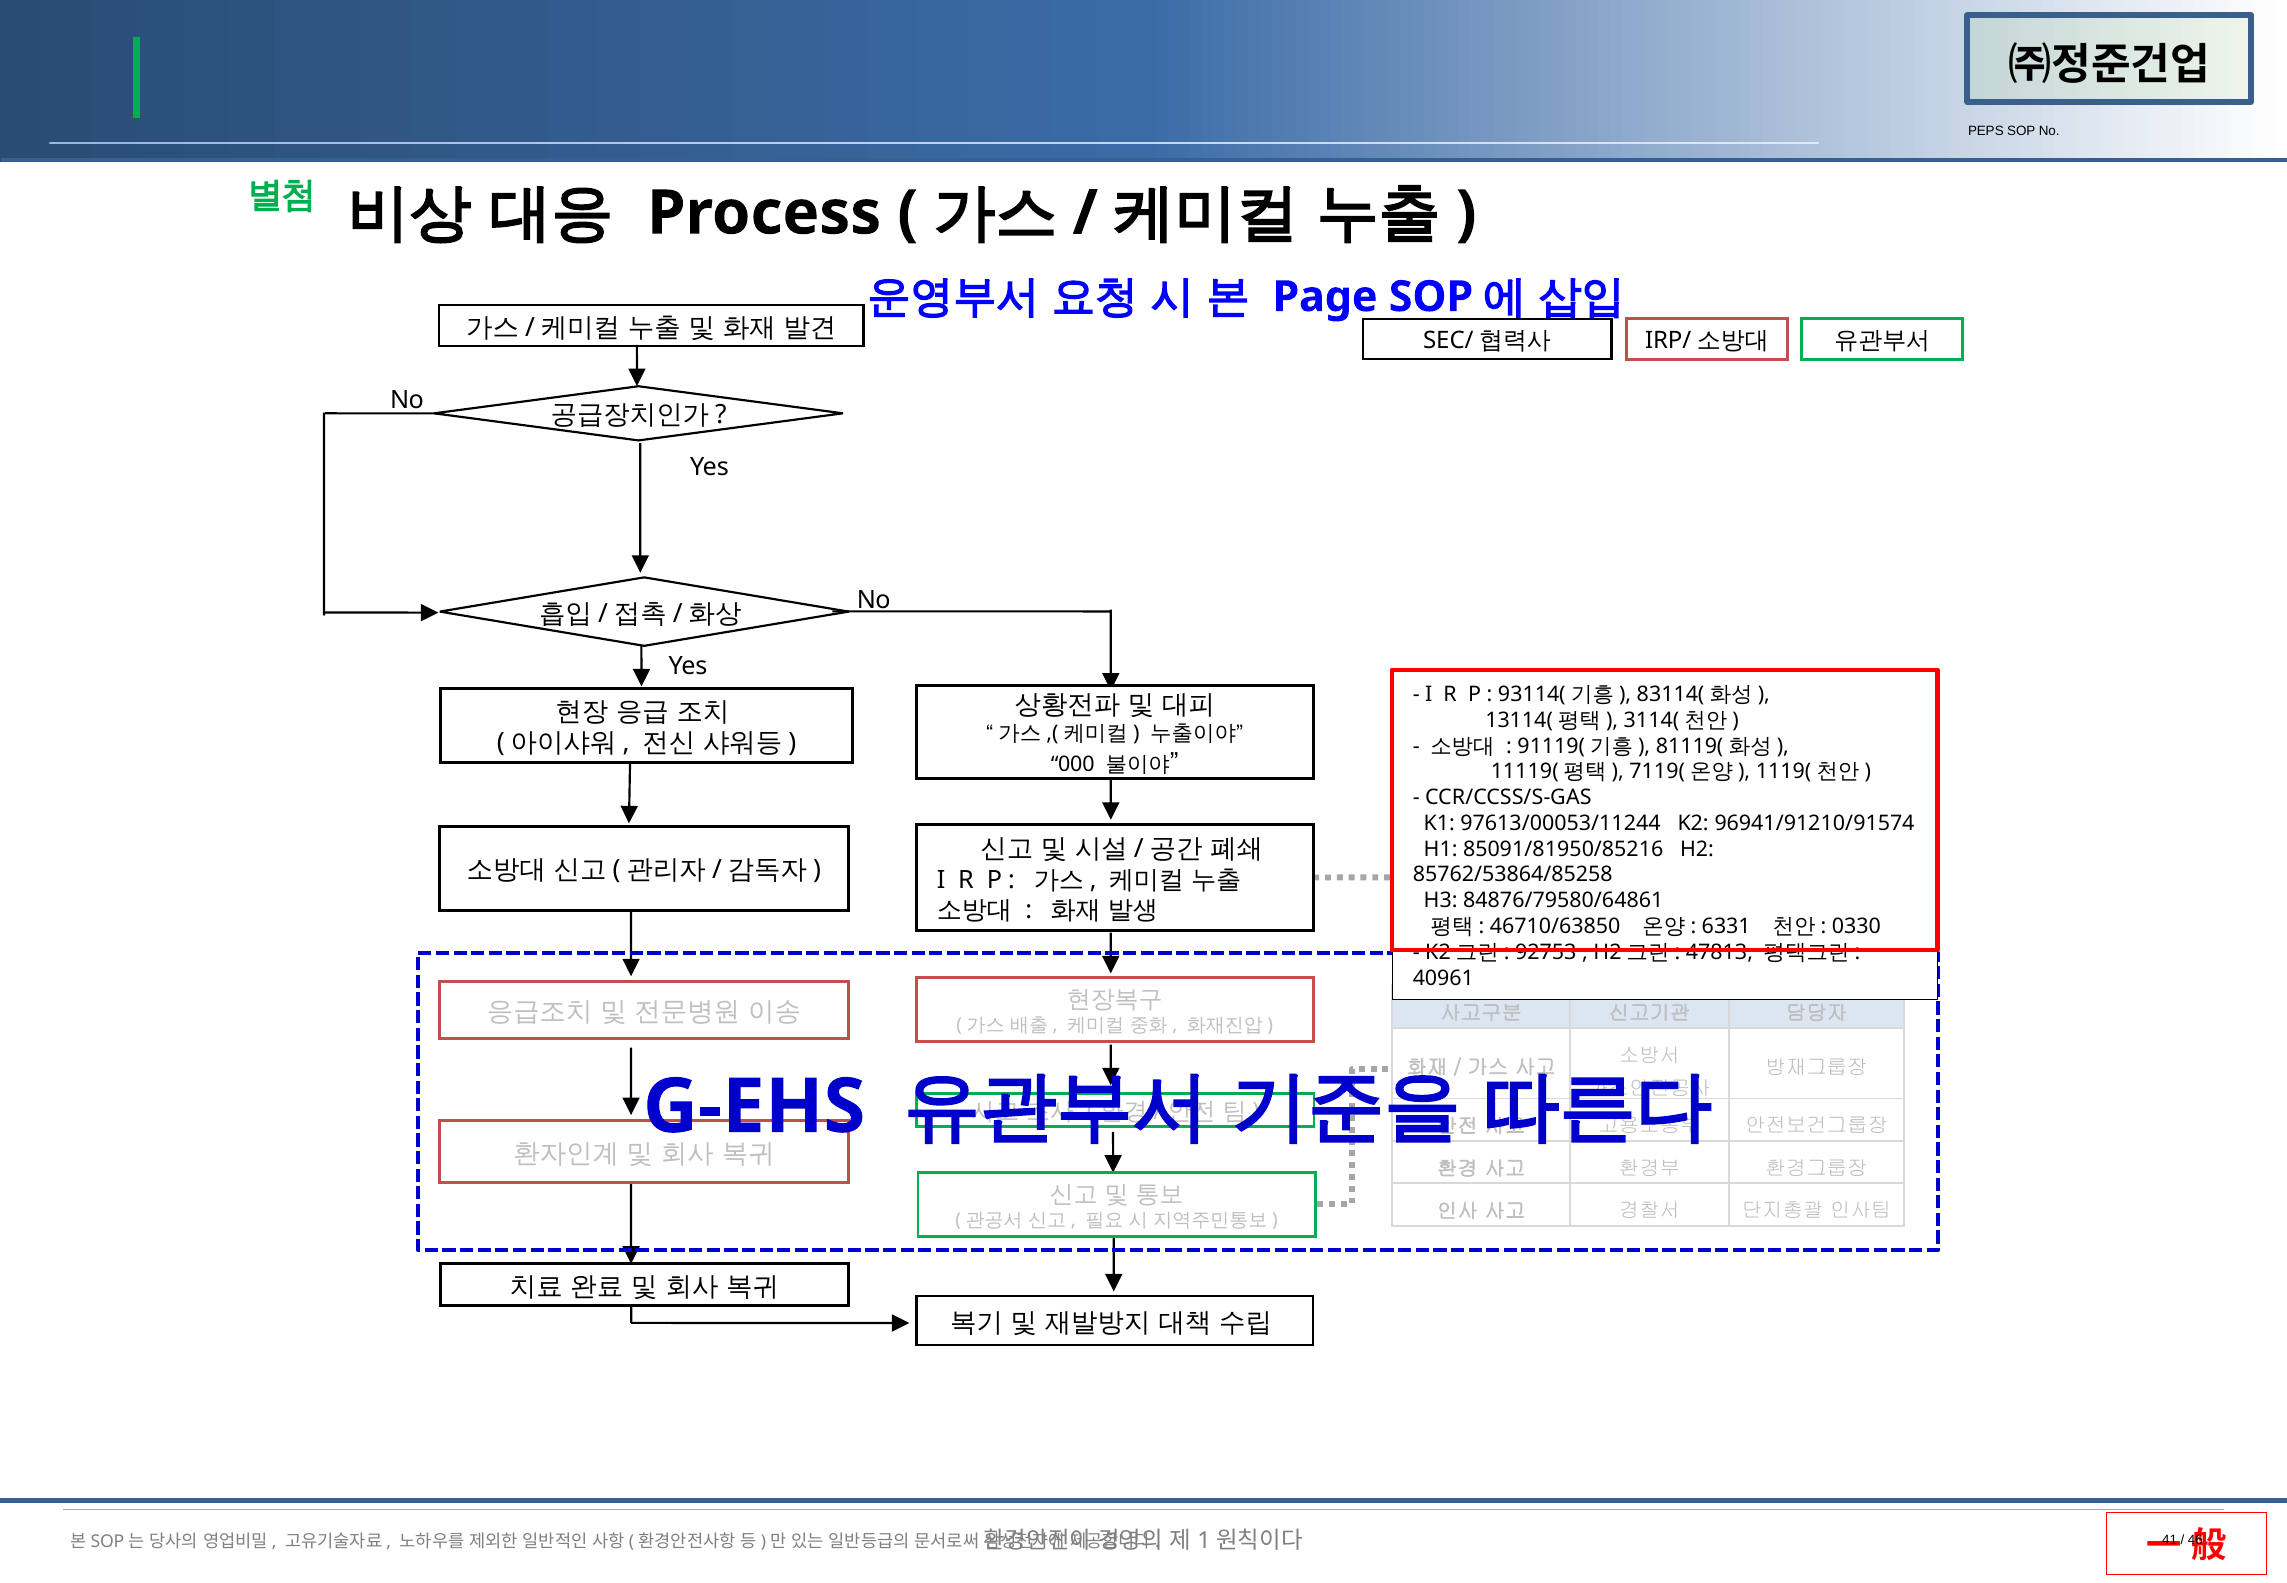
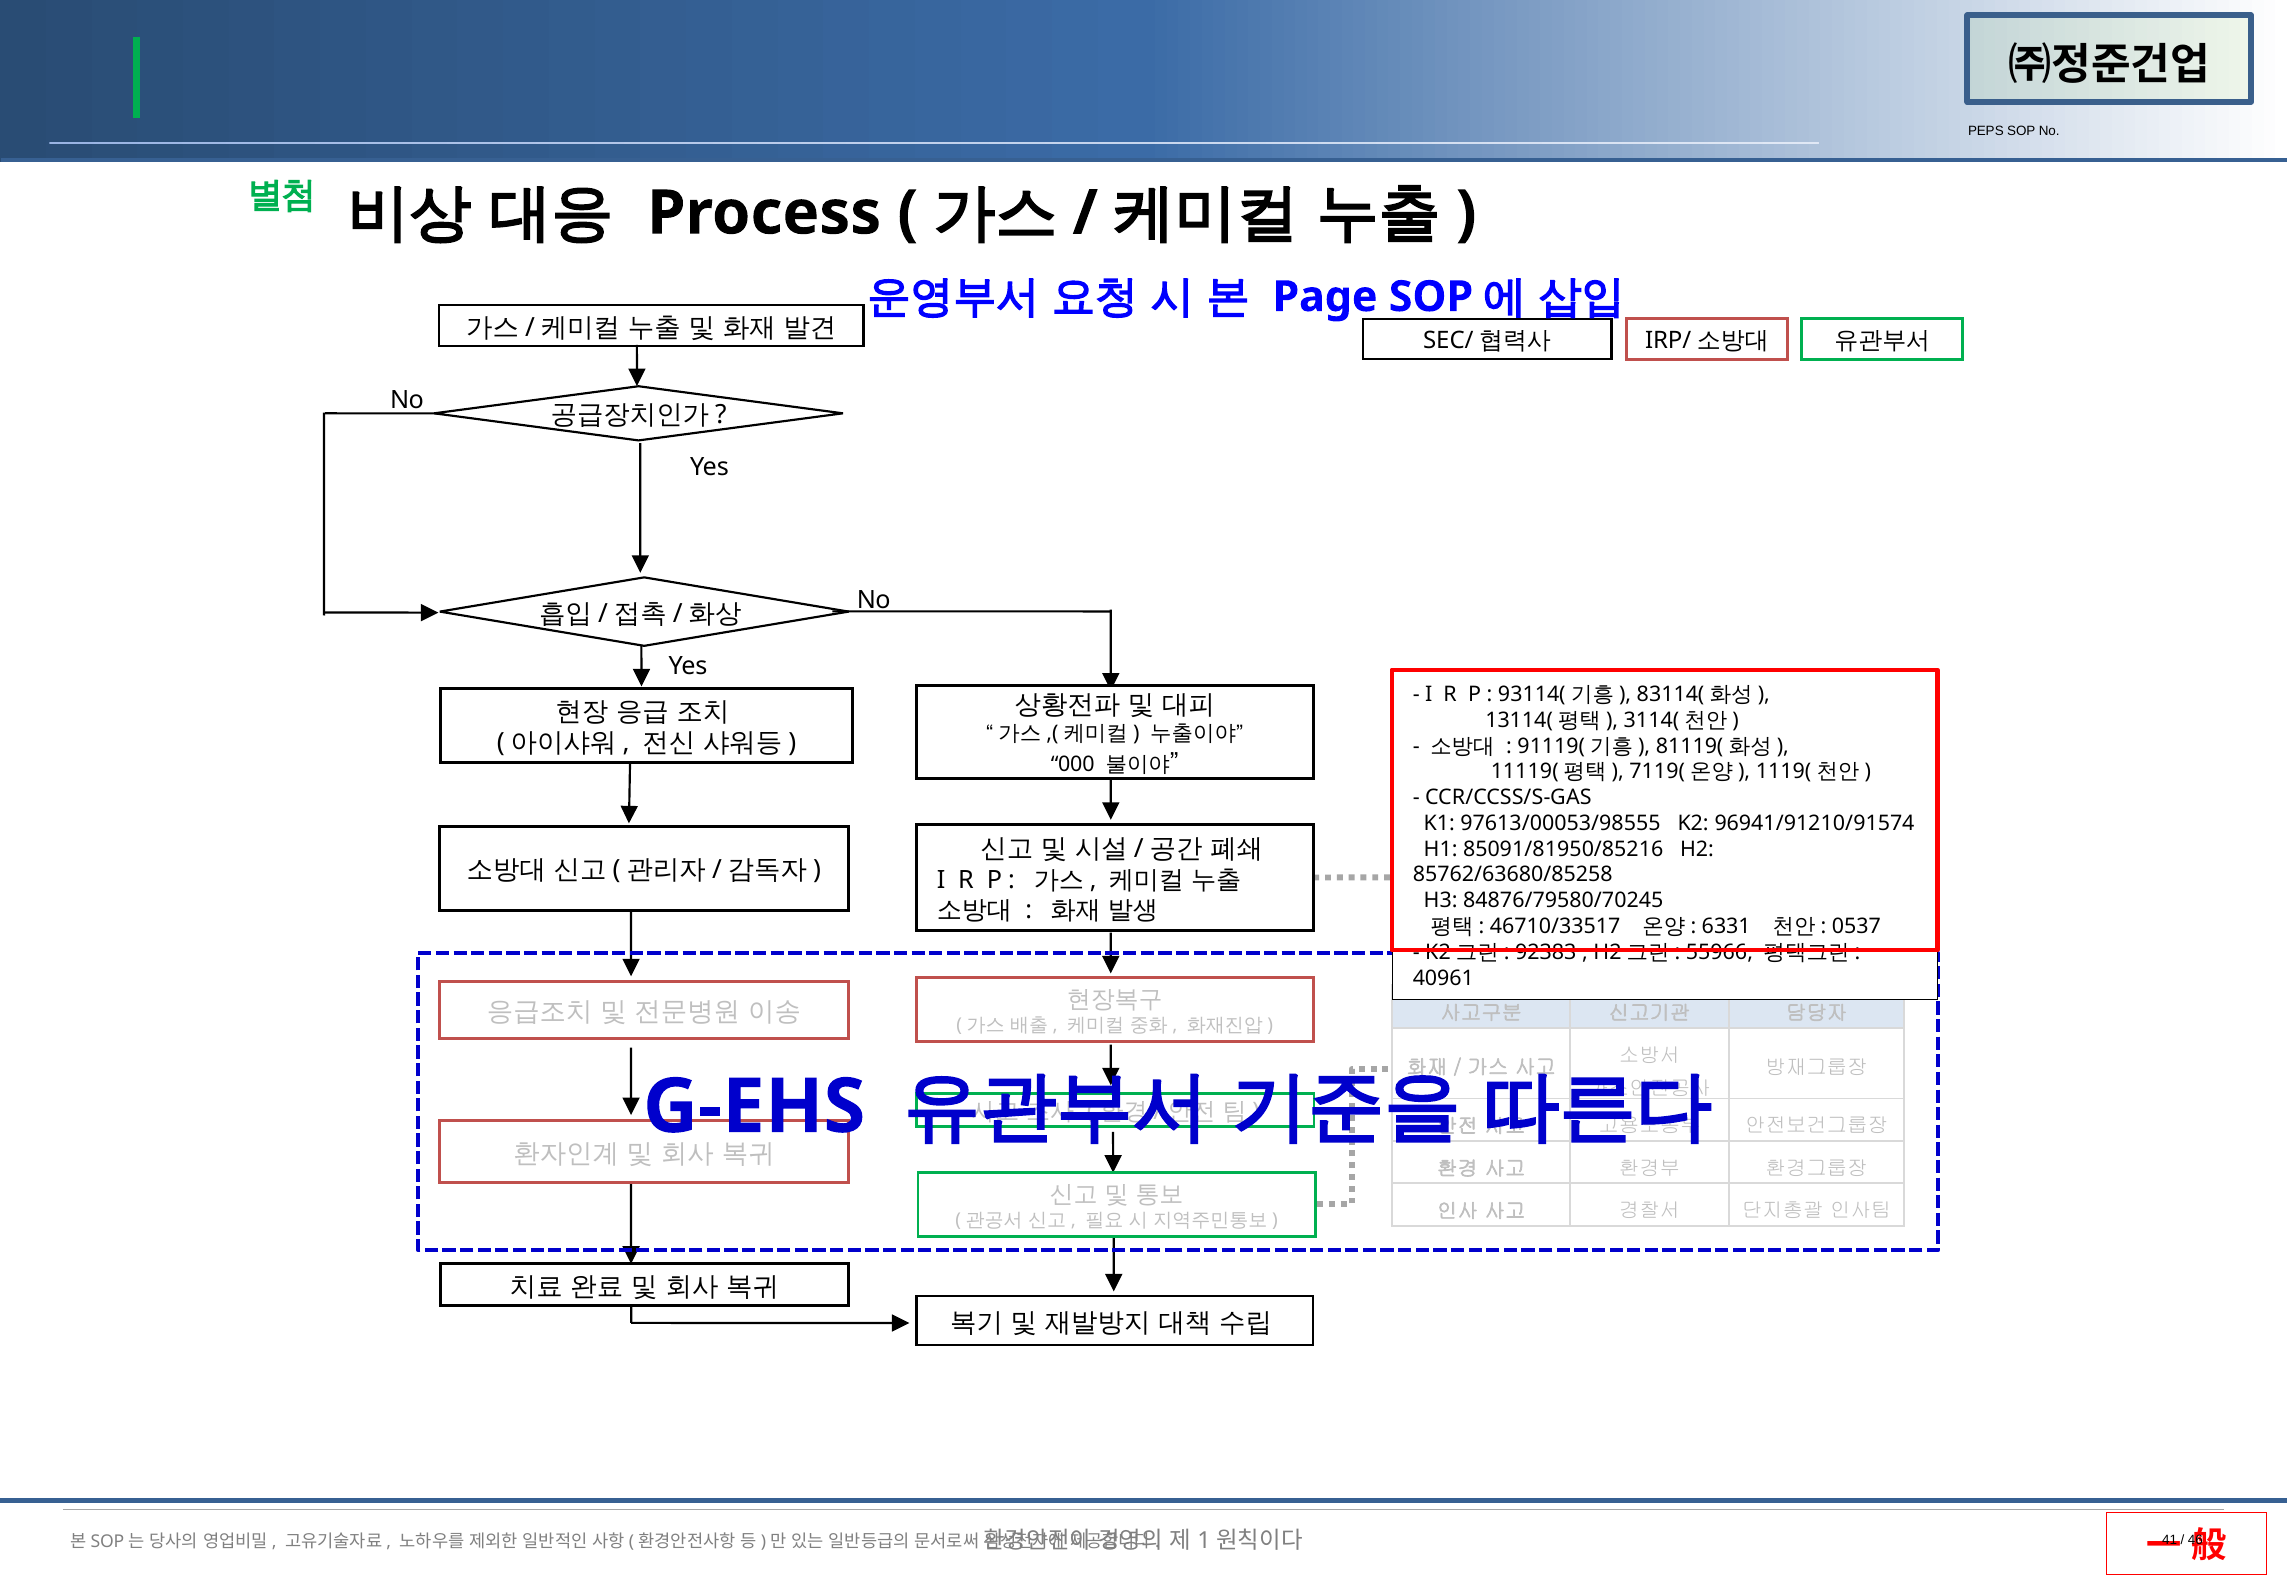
97613/00053/11244: 97613/00053/11244 -> 97613/00053/98555 (1560, 824)
85762/53864/85258: 85762/53864/85258 -> 85762/63680/85258 (1513, 875)
84876/79580/64861: 84876/79580/64861 -> 84876/79580/70245 (1563, 901)
46710/63850: 46710/63850 -> 46710/33517 (1555, 927)
0330: 0330 -> 0537 (1856, 927)
92753: 92753 -> 92383 (1546, 952)
47813: 47813 -> 55966 (1719, 952)
